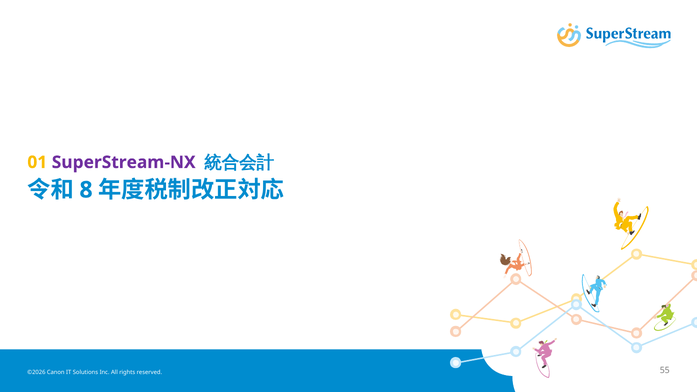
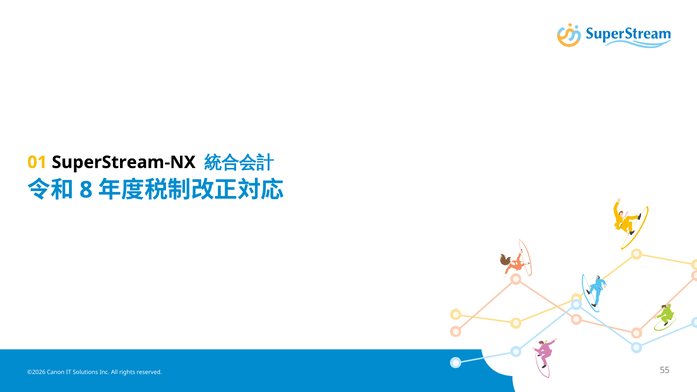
SuperStream-NX colour: purple -> black (124, 162)
